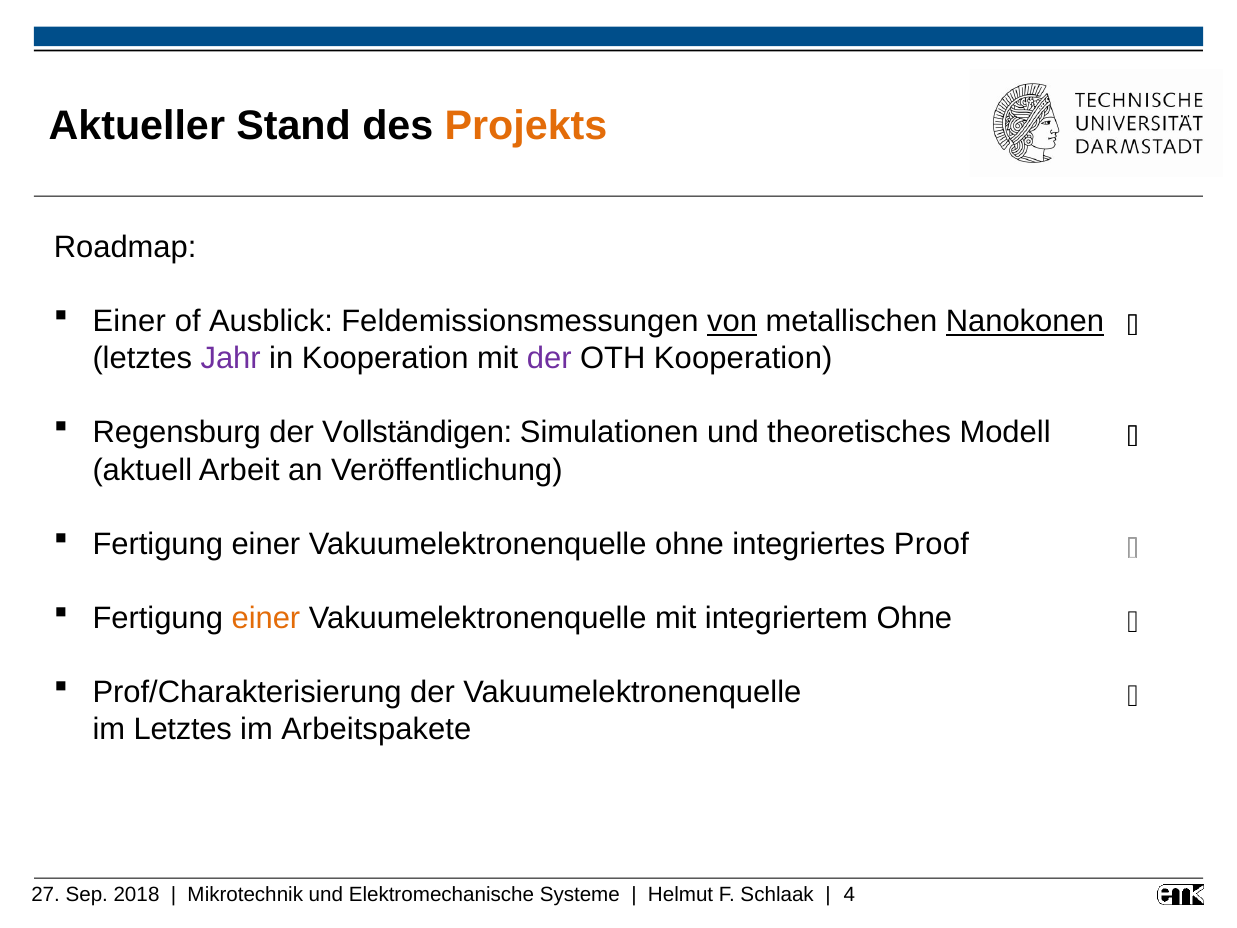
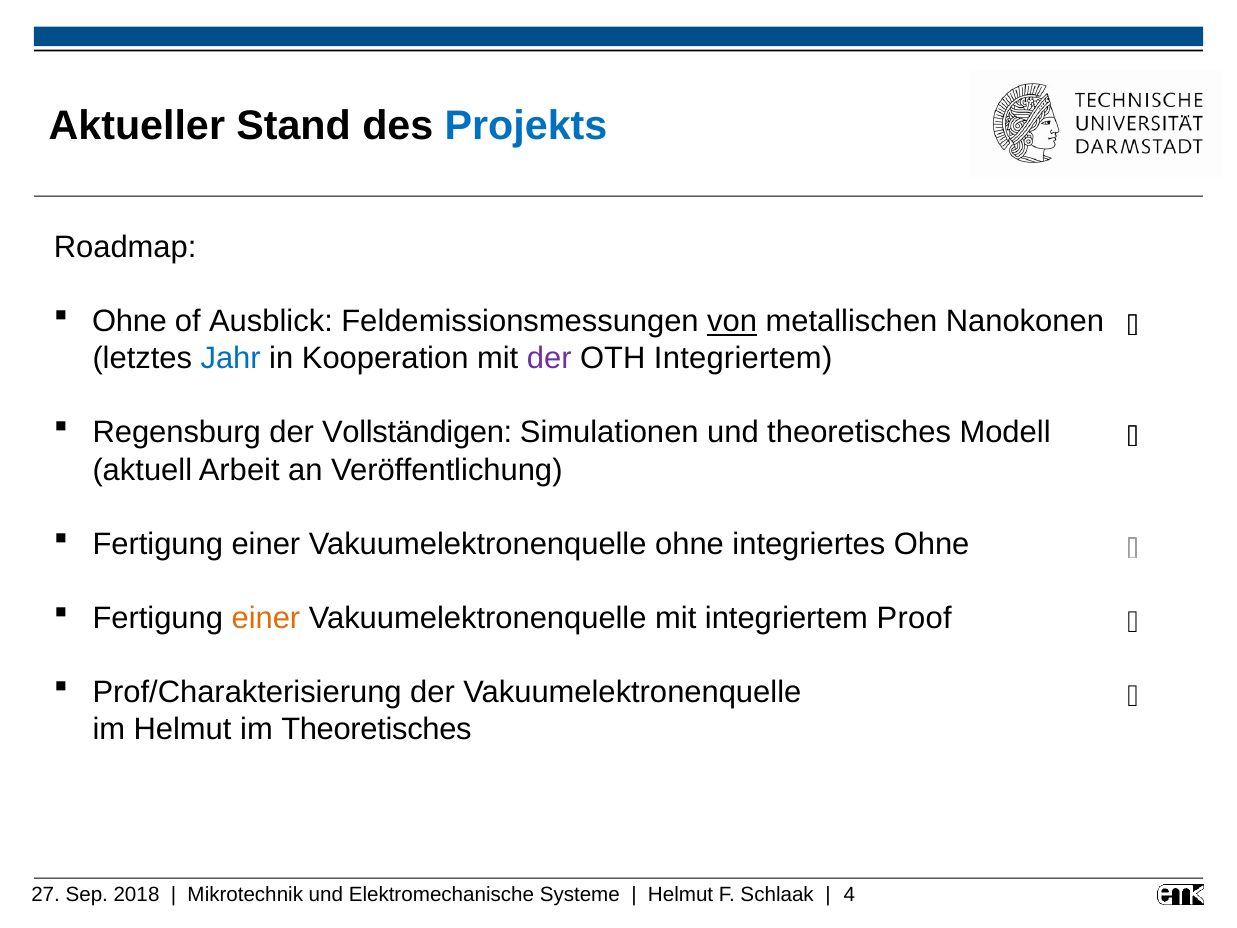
Projekts colour: orange -> blue (526, 126)
Einer: Einer -> Ohne (130, 321)
Nanokonen underline: present -> none (1025, 321)
Jahr colour: purple -> blue (231, 358)
OTH Kooperation: Kooperation -> Integriertem (743, 358)
integriertes Proof: Proof -> Ohne (932, 544)
integriertem Ohne: Ohne -> Proof (914, 618)
im Letztes: Letztes -> Helmut (183, 730)
im Arbeitspakete: Arbeitspakete -> Theoretisches (376, 730)
